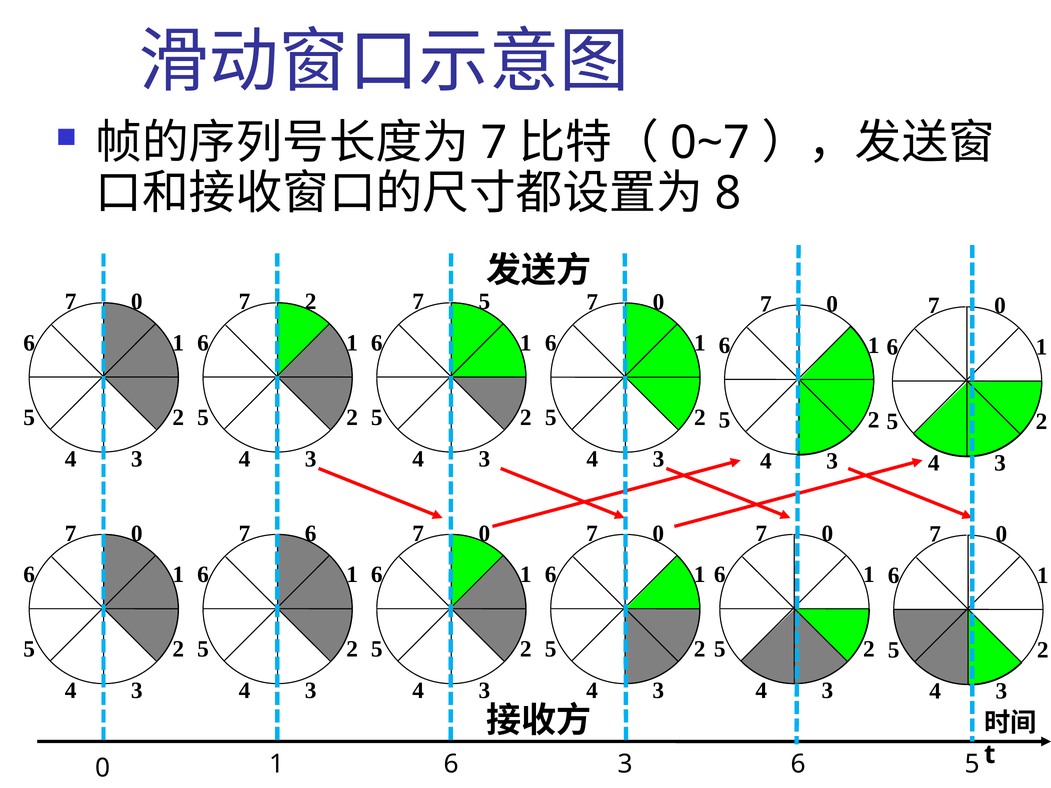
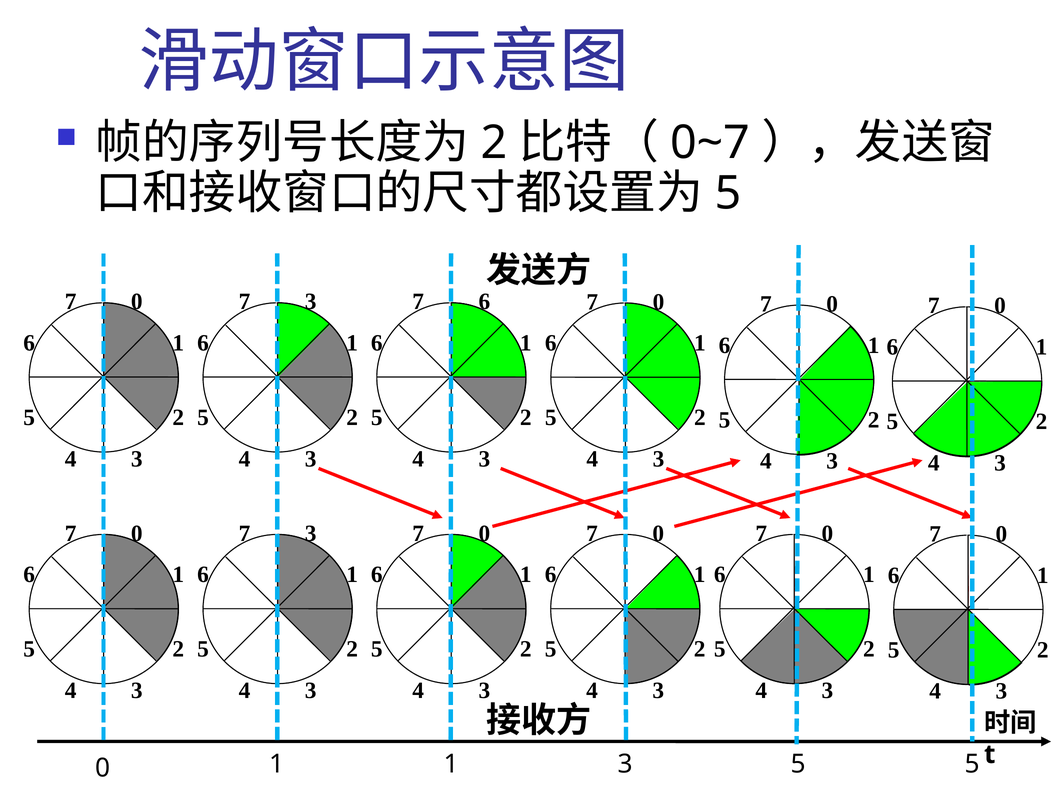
7: 7 -> 2 (494, 143)
8: 8 -> 5 (728, 193)
2: 2 -> 3 (311, 302)
7 5: 5 -> 6 (484, 302)
6: 6 -> 3 (311, 533)
1 6: 6 -> 1 (451, 764)
3 6: 6 -> 5 (798, 764)
